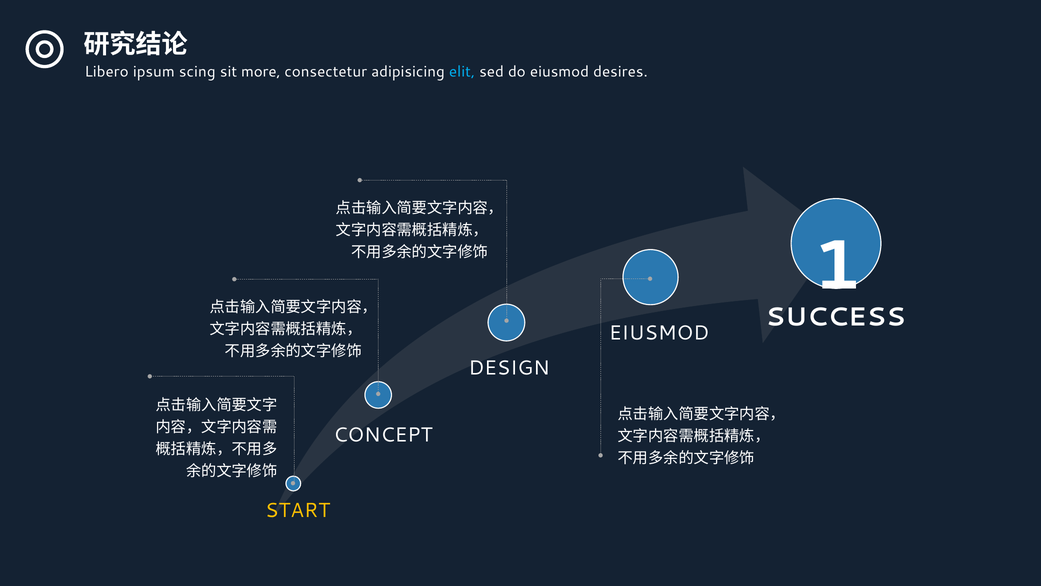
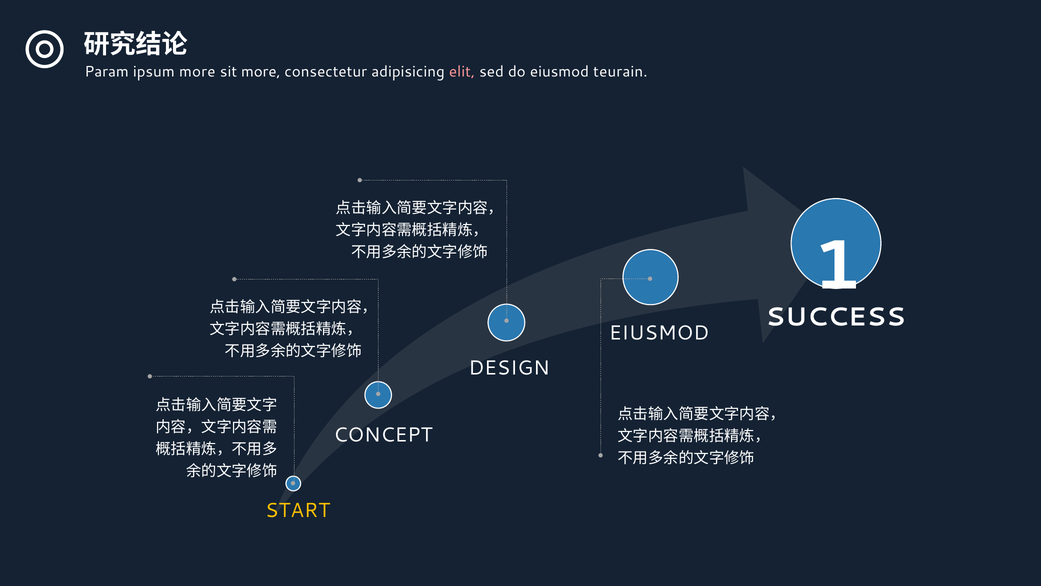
Libero: Libero -> Param (107, 72)
ipsum scing: scing -> more (197, 72)
elit colour: light blue -> pink (462, 72)
desires: desires -> teurain (620, 72)
